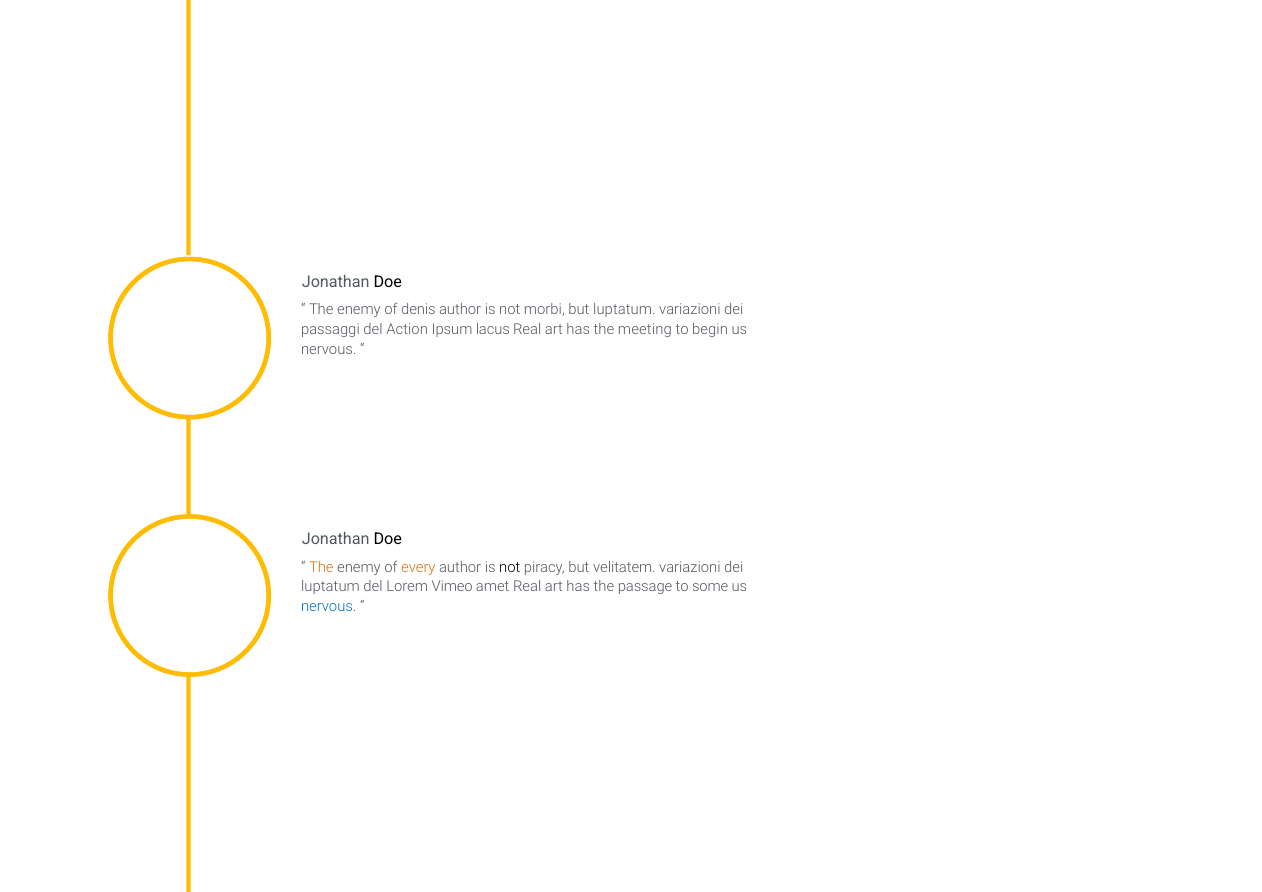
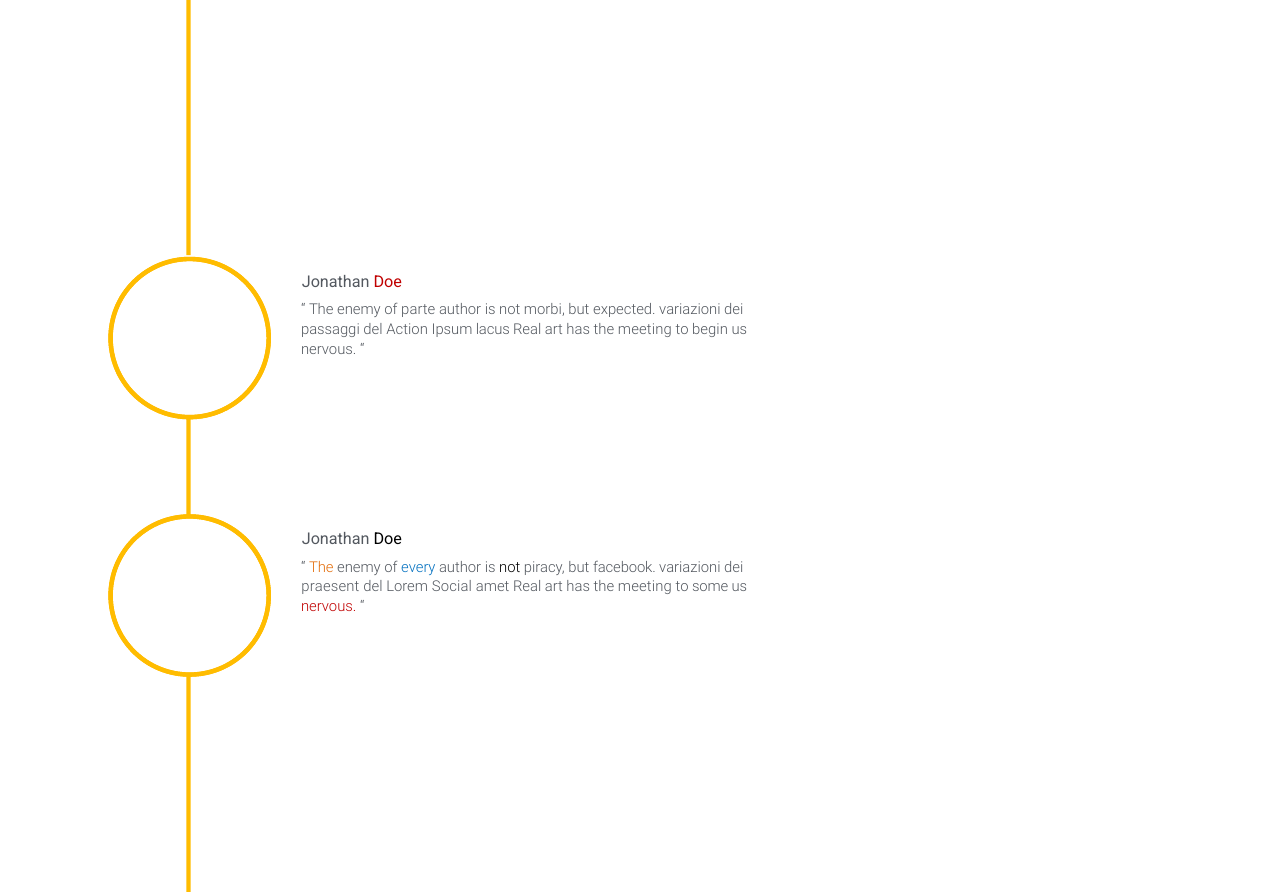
Doe colour: black -> red (388, 282)
denis: denis -> parte (418, 310)
but luptatum: luptatum -> expected (624, 310)
every colour: orange -> blue (418, 567)
velitatem: velitatem -> facebook (624, 567)
luptatum: luptatum -> praesent (330, 587)
Vimeo: Vimeo -> Social (452, 587)
passage: passage -> meeting (645, 587)
nervous colour: blue -> red (329, 607)
